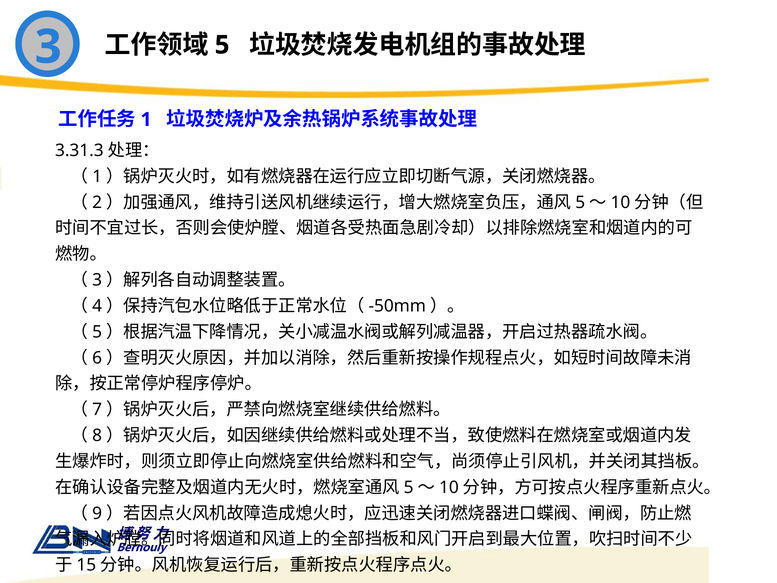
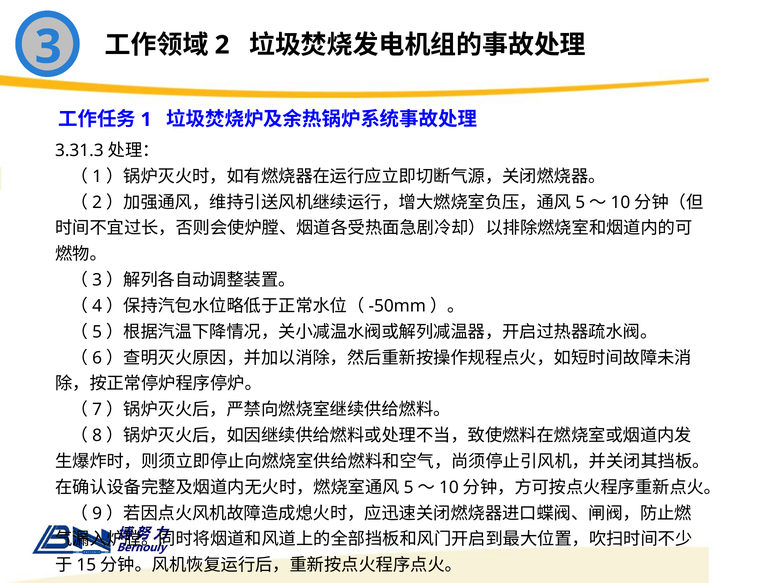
5: 5 -> 2 (222, 45)
